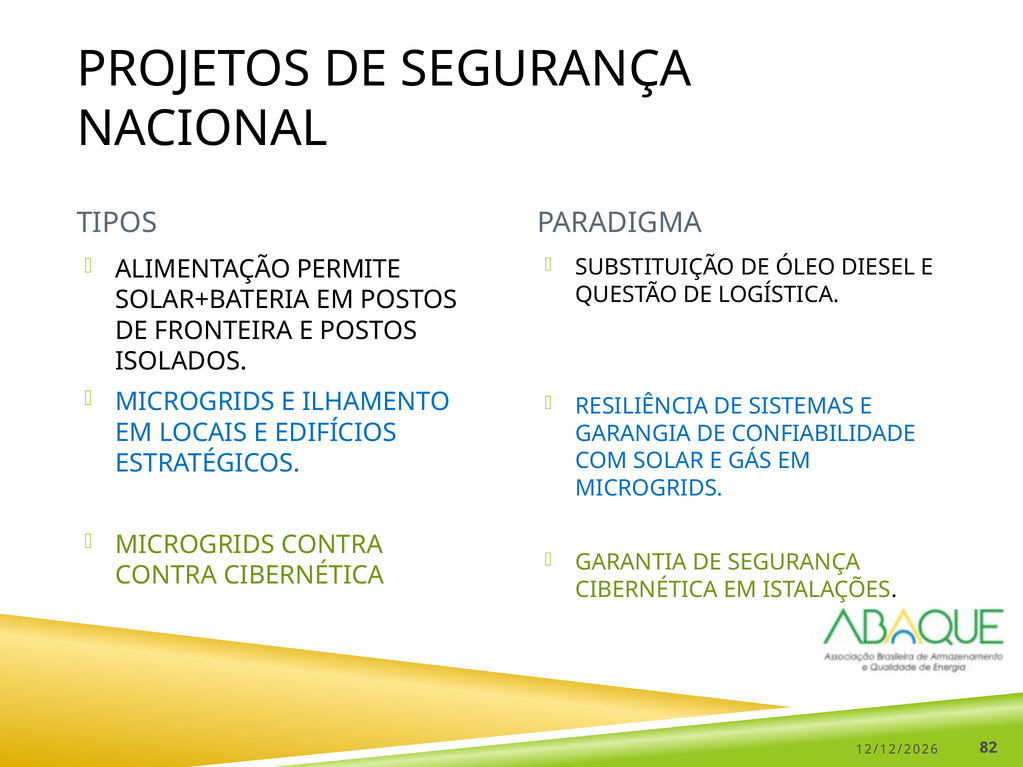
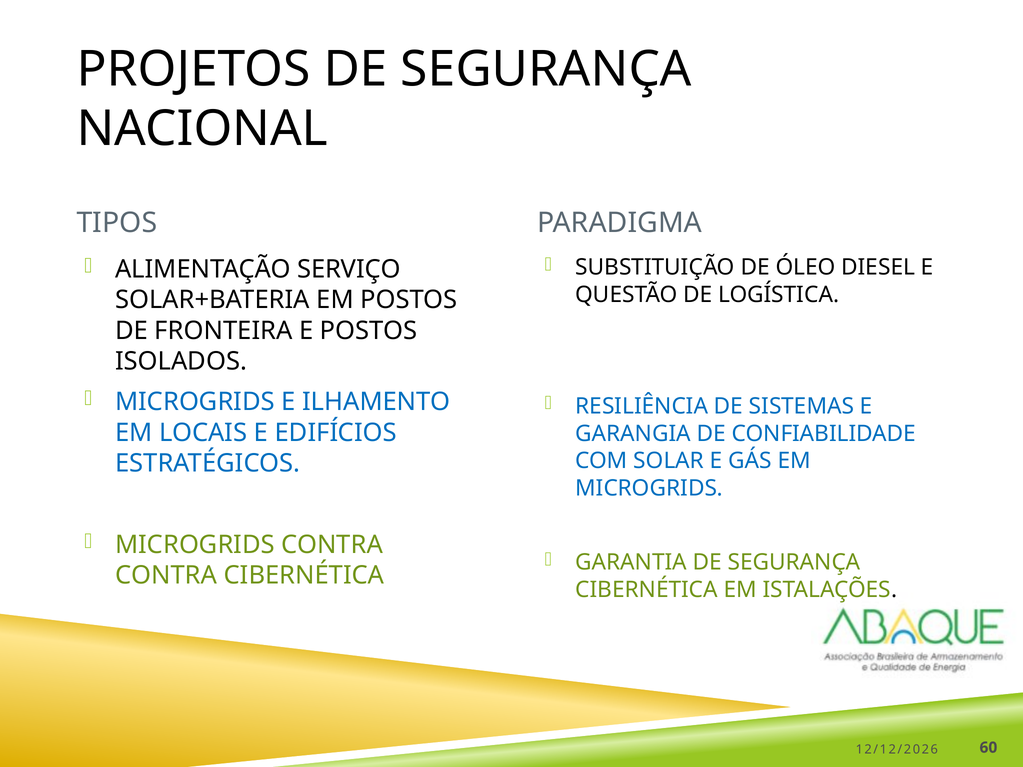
PERMITE: PERMITE -> SERVIÇO (349, 269)
82: 82 -> 60 (988, 748)
